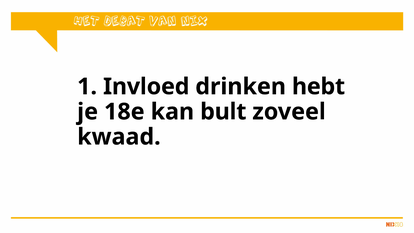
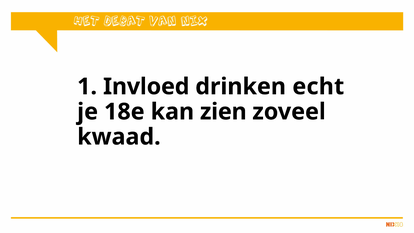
hebt: hebt -> echt (318, 87)
bult: bult -> zien (223, 112)
